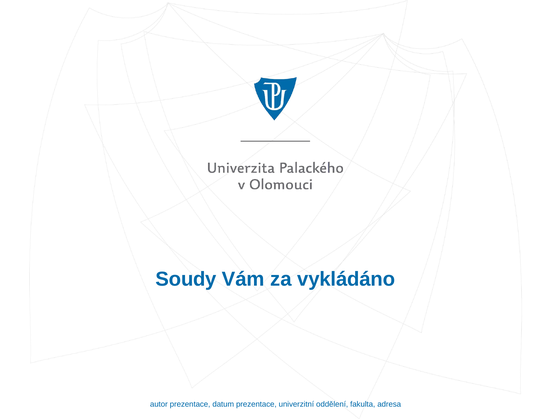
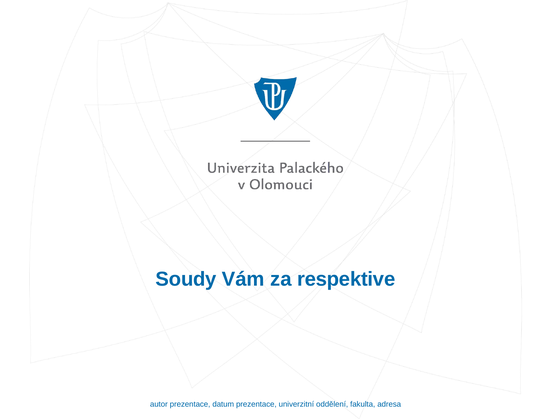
vykládáno: vykládáno -> respektive (346, 279)
